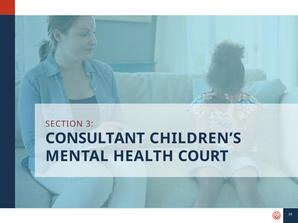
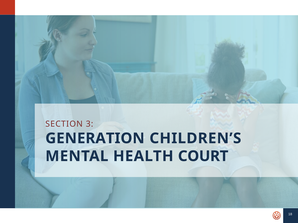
CONSULTANT: CONSULTANT -> GENERATION (95, 139)
